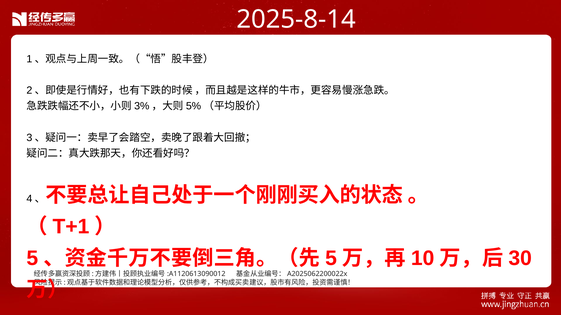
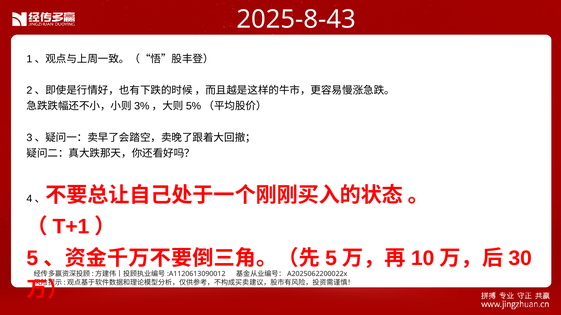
2025-8-14: 2025-8-14 -> 2025-8-43 (296, 19)
